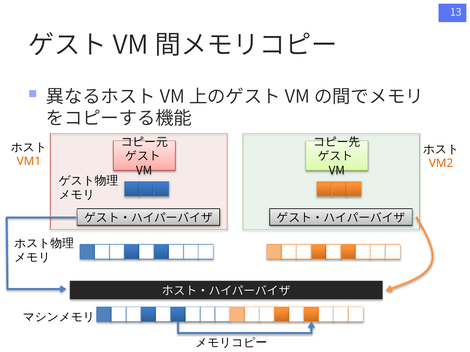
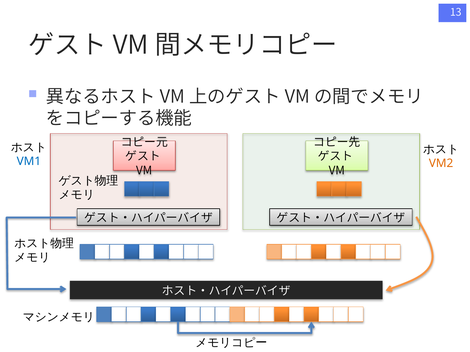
VM1 colour: orange -> blue (29, 162)
